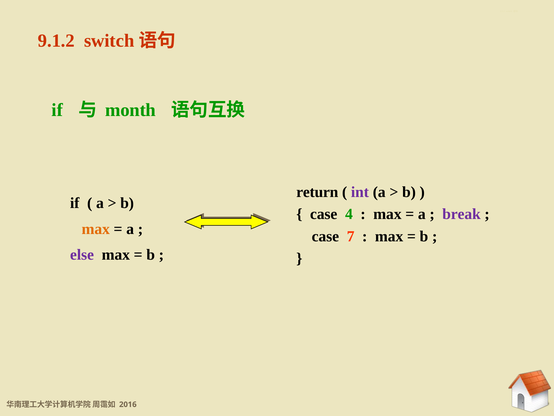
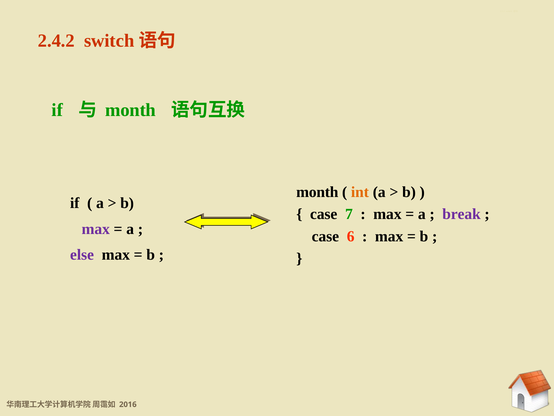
9.1.2: 9.1.2 -> 2.4.2 (56, 41)
return: return -> month (317, 192)
int colour: purple -> orange (360, 192)
4: 4 -> 7 (349, 214)
max colour: orange -> purple (96, 229)
7: 7 -> 6 (351, 236)
